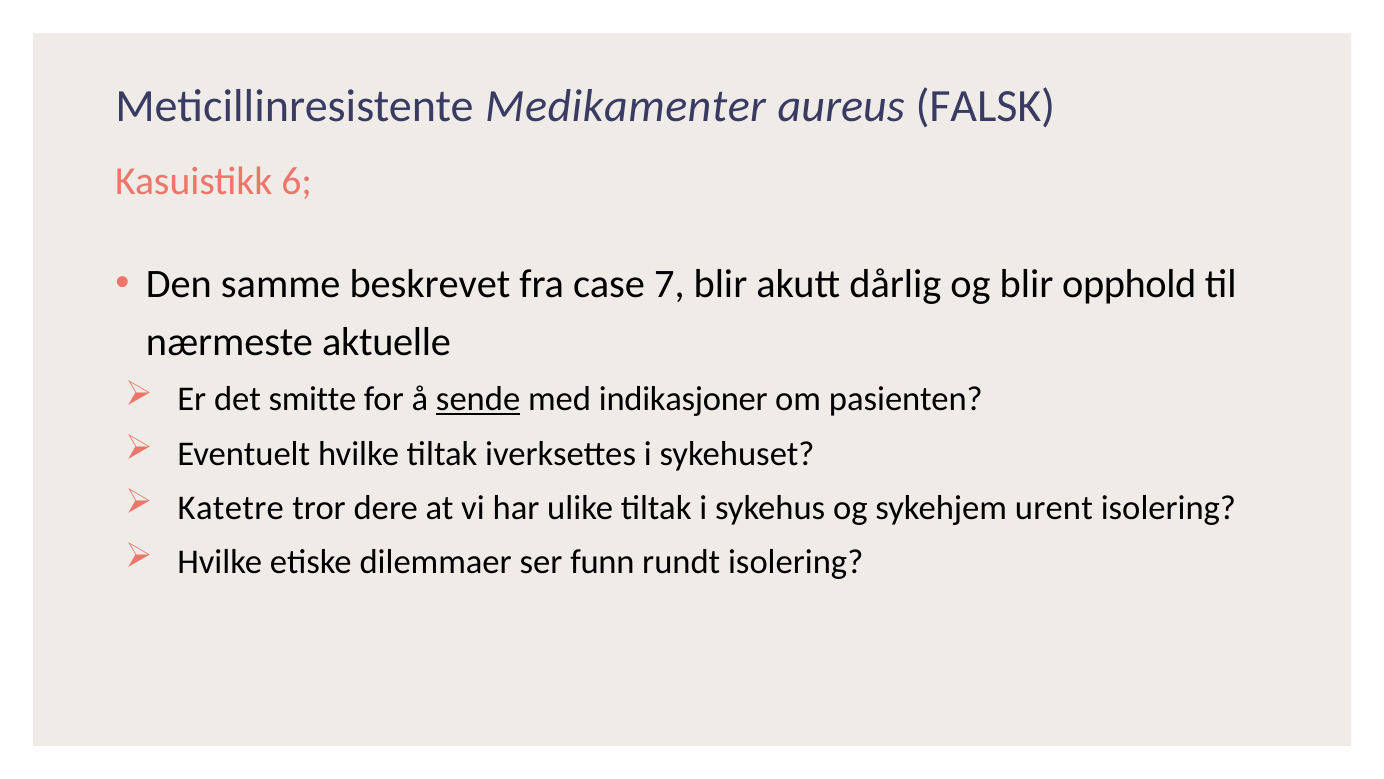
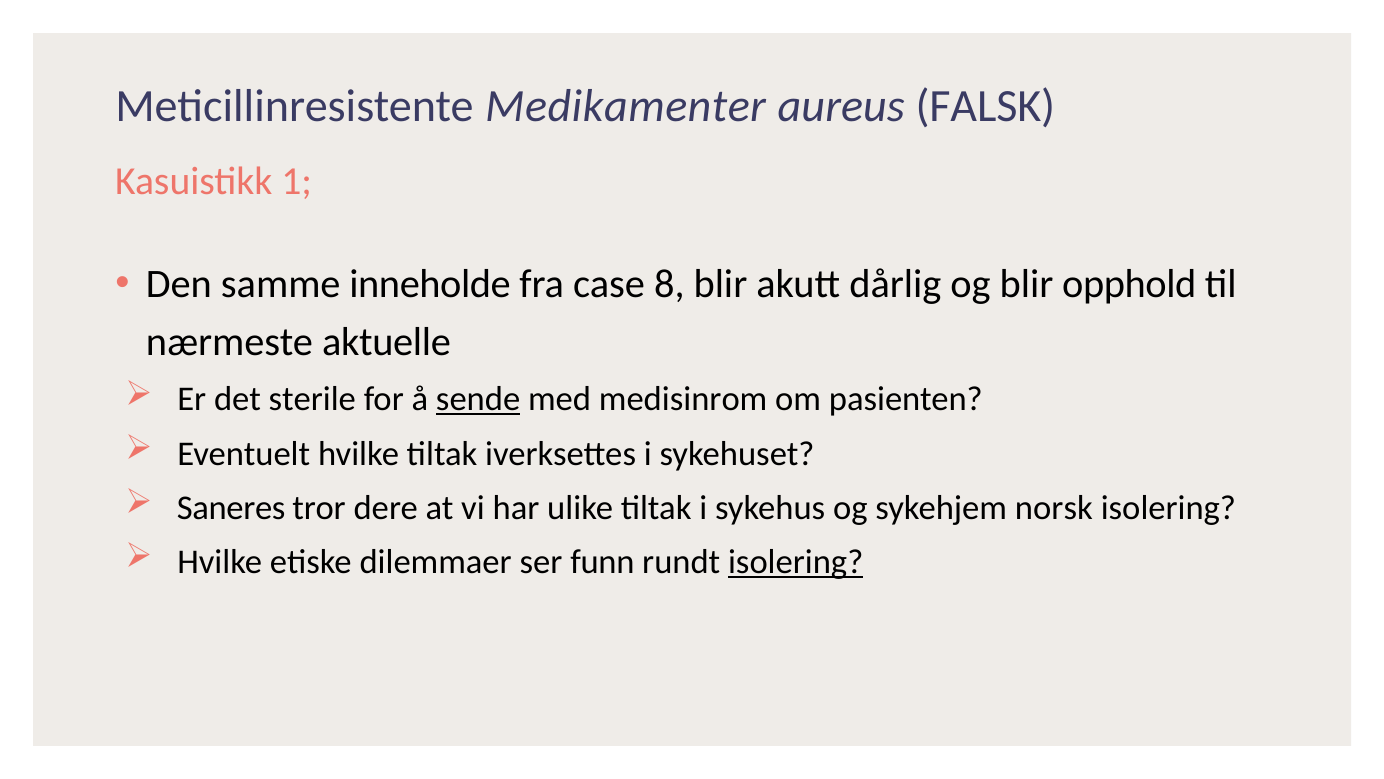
6: 6 -> 1 (297, 181)
beskrevet: beskrevet -> inneholde (430, 284)
7: 7 -> 8 (669, 284)
smitte: smitte -> sterile (312, 399)
indikasjoner: indikasjoner -> medisinrom (683, 399)
Katetre: Katetre -> Saneres (231, 508)
urent: urent -> norsk (1054, 508)
isolering underline: none -> present (796, 562)
